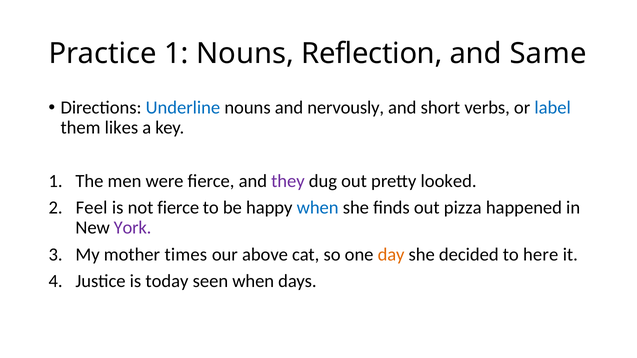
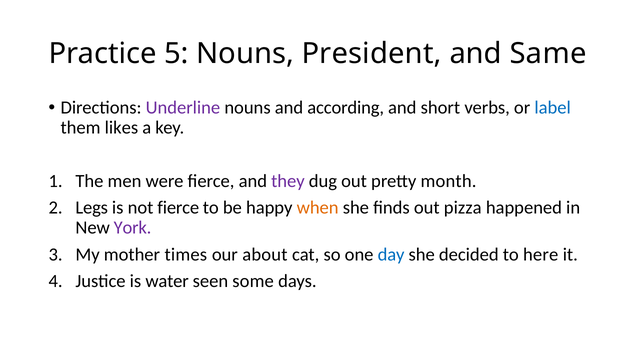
Practice 1: 1 -> 5 (176, 54)
Reflection: Reflection -> President (372, 54)
Underline colour: blue -> purple (183, 108)
nervously: nervously -> according (346, 108)
looked: looked -> month (449, 181)
Feel: Feel -> Legs (92, 208)
when colour: blue -> orange (318, 208)
above: above -> about (265, 255)
day colour: orange -> blue (391, 255)
today: today -> water (167, 281)
seen when: when -> some (253, 281)
